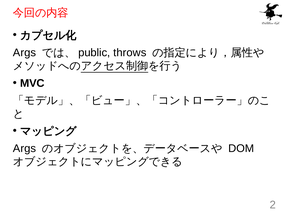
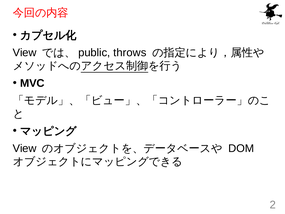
Args: Args -> View (25, 53)
Args: Args -> View (25, 148)
